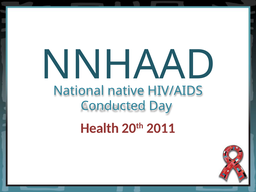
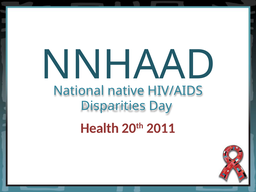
Conducted: Conducted -> Disparities (113, 106)
